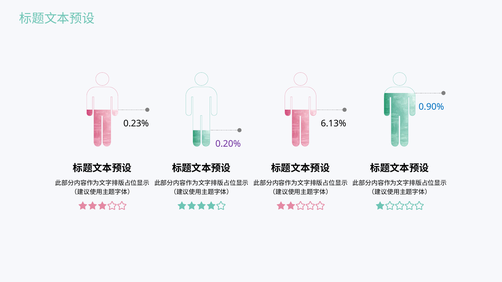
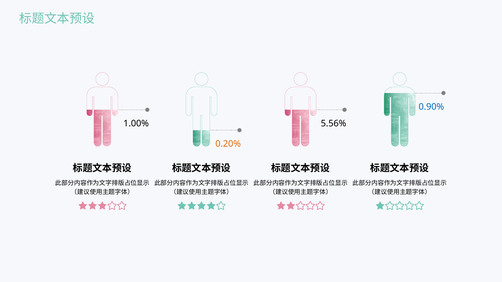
0.23%: 0.23% -> 1.00% (136, 124)
6.13%: 6.13% -> 5.56% (334, 124)
0.20% colour: purple -> orange (228, 144)
